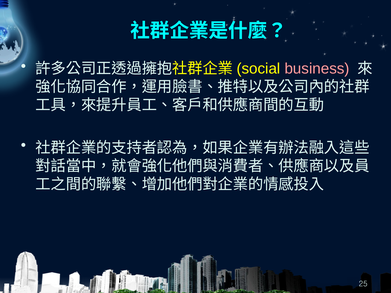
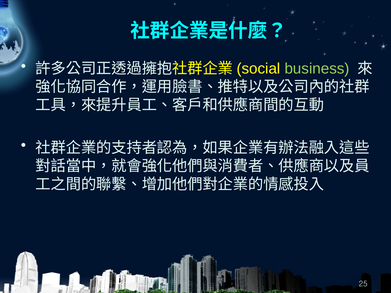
business colour: pink -> light green (317, 69)
